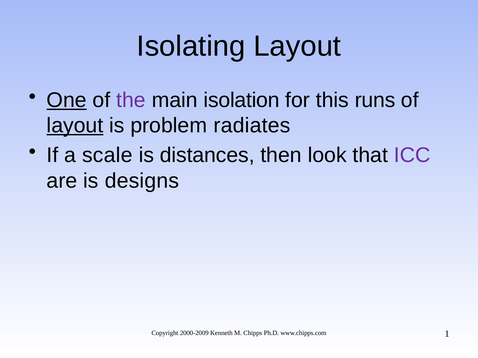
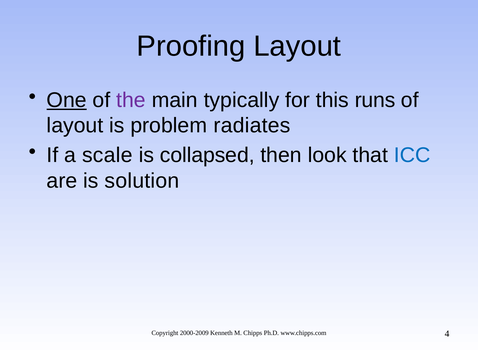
Isolating: Isolating -> Proofing (191, 46)
isolation: isolation -> typically (241, 100)
layout underline: present -> none (75, 126)
distances: distances -> collapsed (207, 156)
ICC colour: purple -> blue (412, 156)
designs: designs -> solution (142, 181)
1: 1 -> 4 (447, 334)
